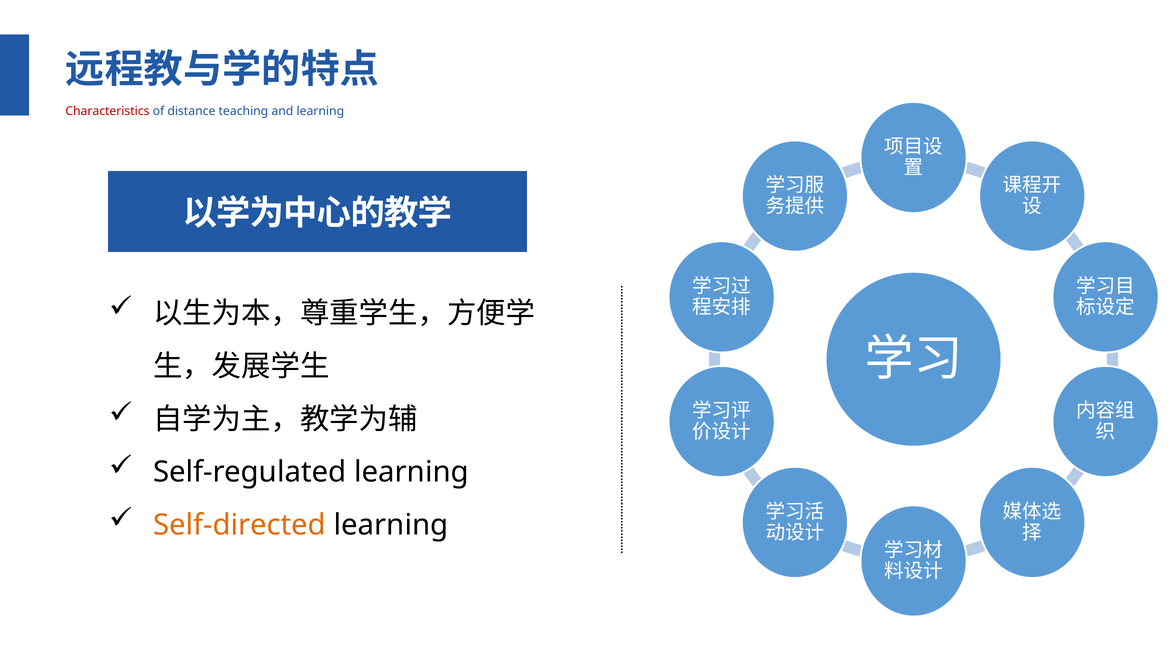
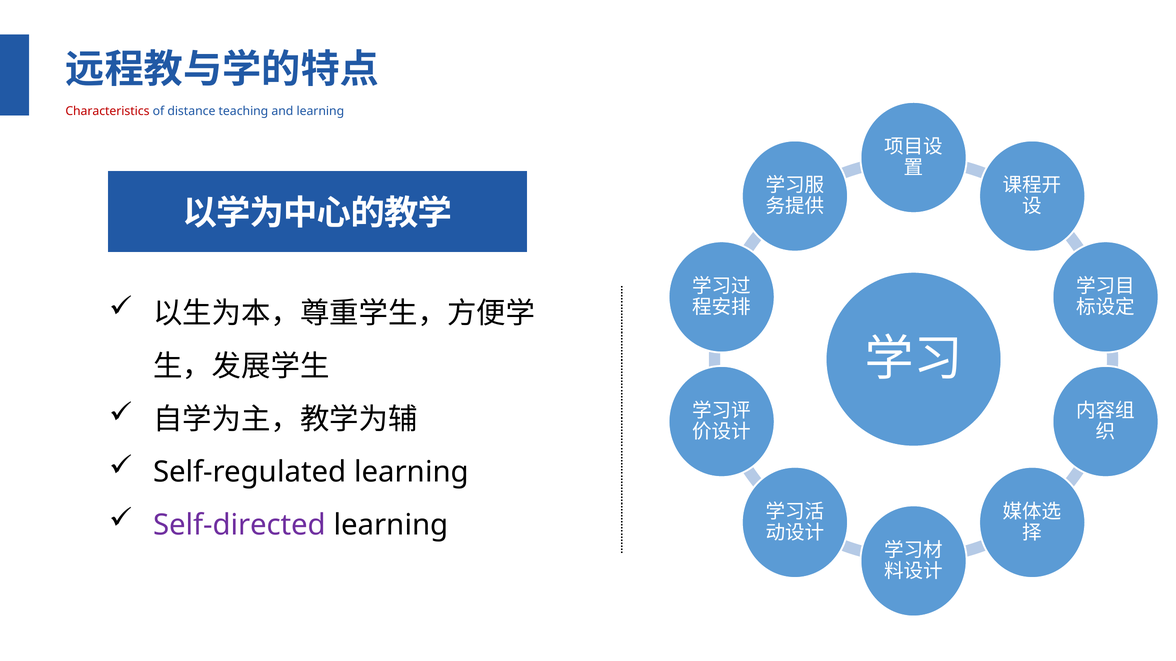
Self-directed colour: orange -> purple (240, 525)
